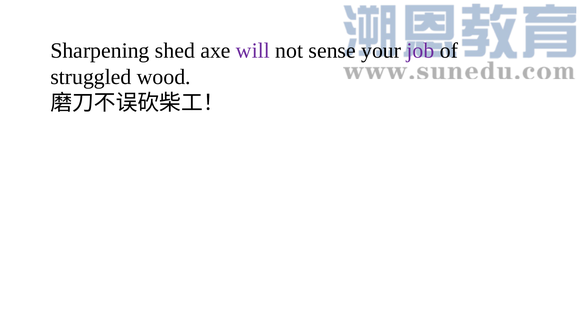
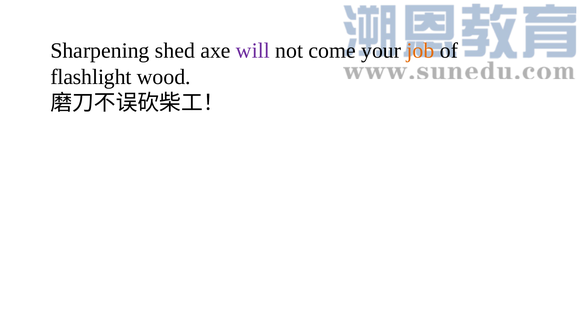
sense: sense -> come (332, 51)
job colour: purple -> orange (420, 51)
struggled: struggled -> flashlight (91, 77)
